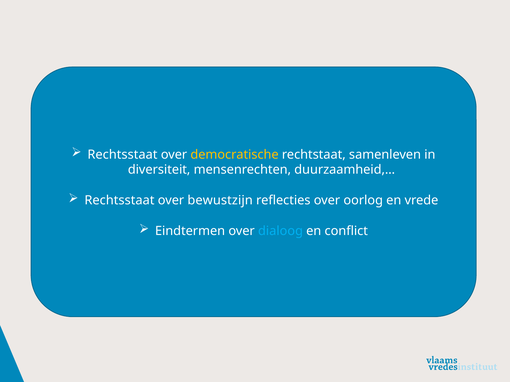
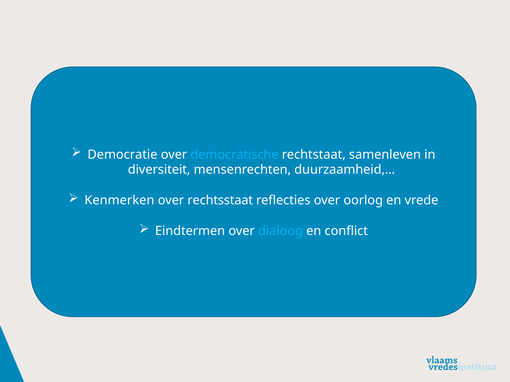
Rechtsstaat: Rechtsstaat -> Democratie (122, 155)
democratische colour: yellow -> light blue (235, 155)
Rechtsstaat: Rechtsstaat -> Kenmerken (119, 201)
bewustzijn: bewustzijn -> rechtsstaat (220, 201)
